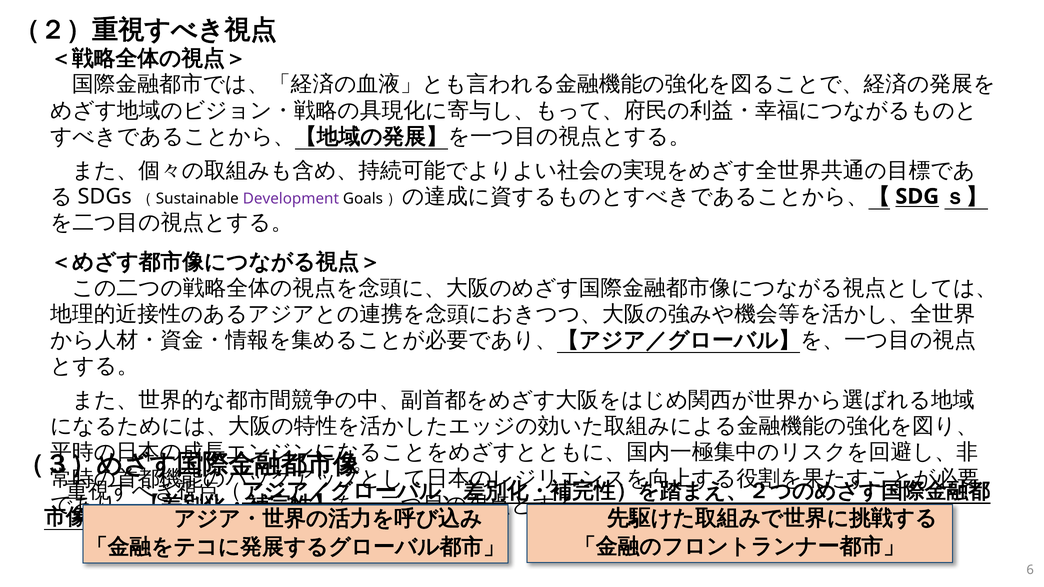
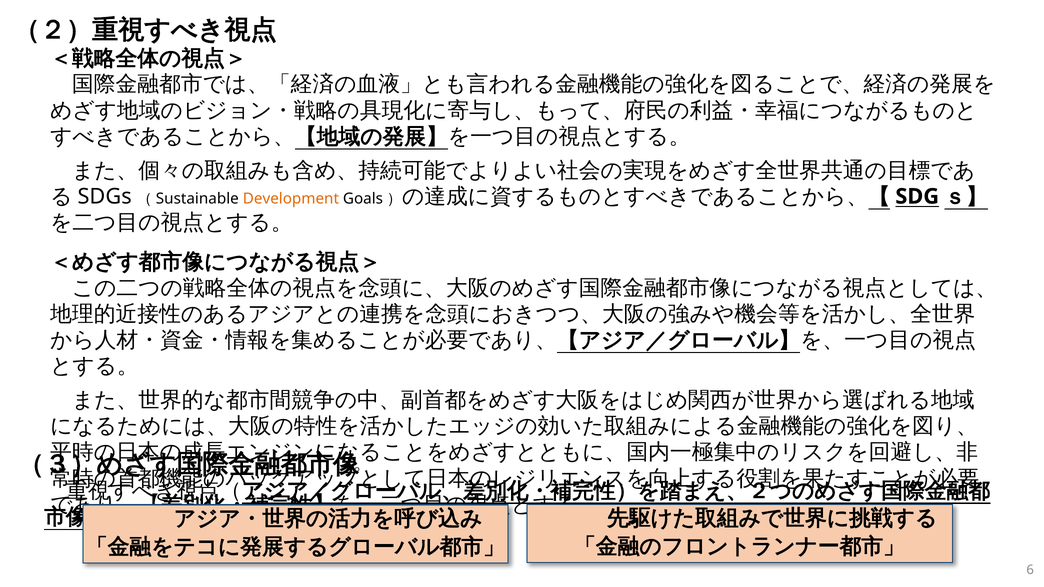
Development colour: purple -> orange (291, 199)
